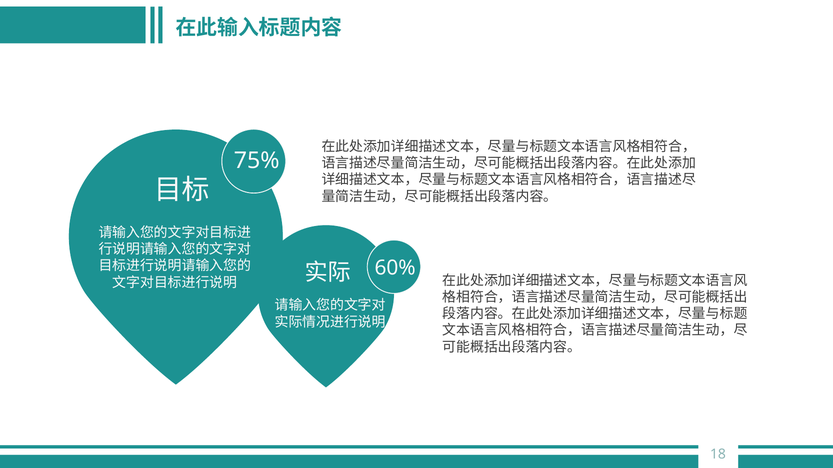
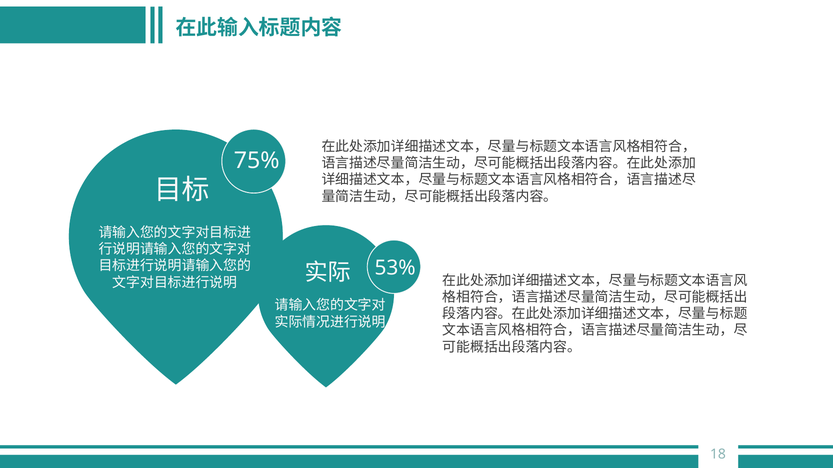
60%: 60% -> 53% (395, 268)
